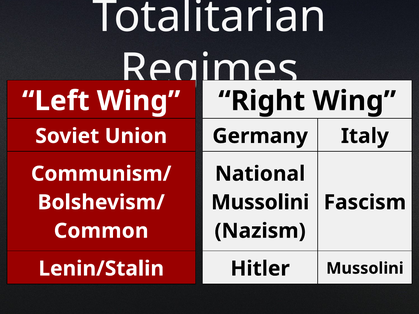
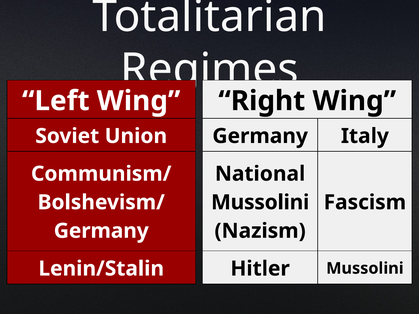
Common: Common -> Germany (101, 231)
